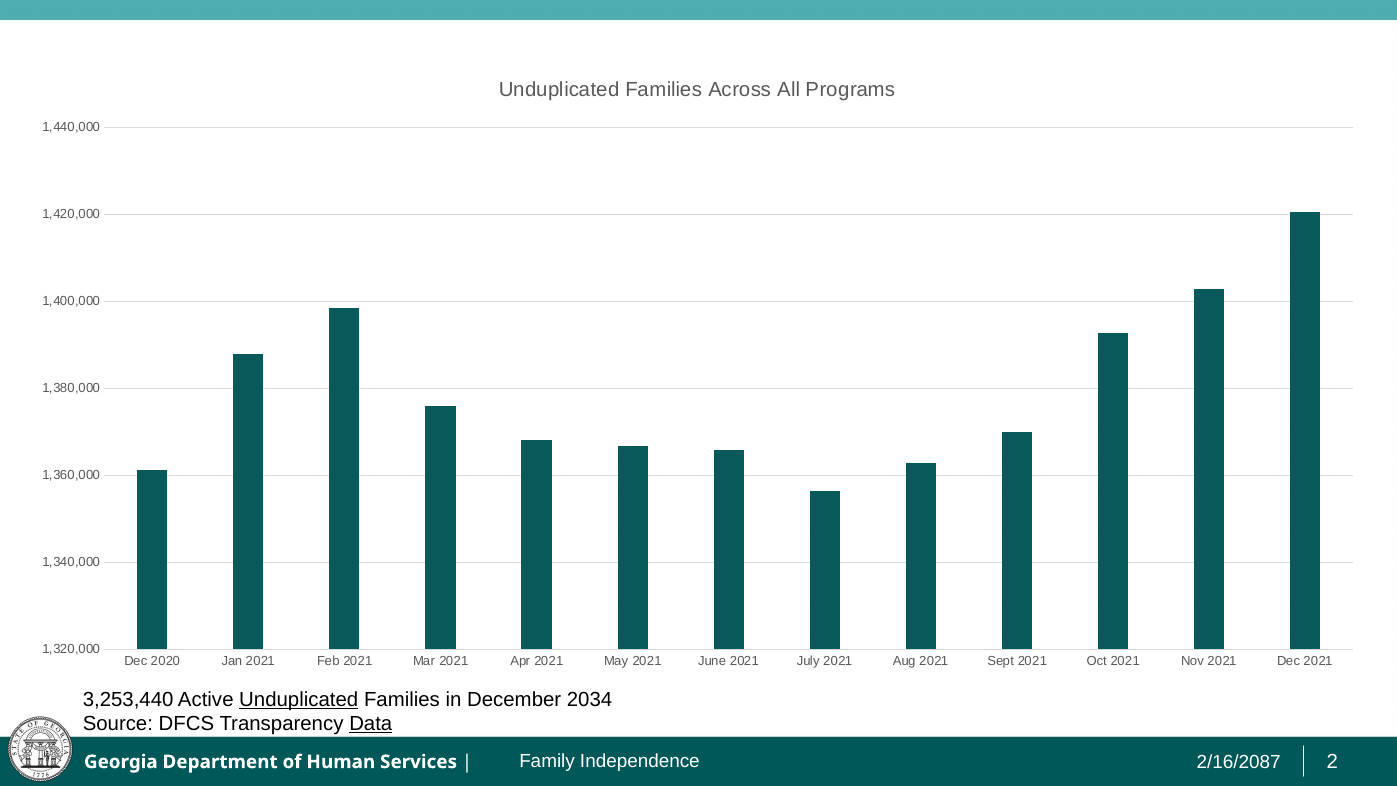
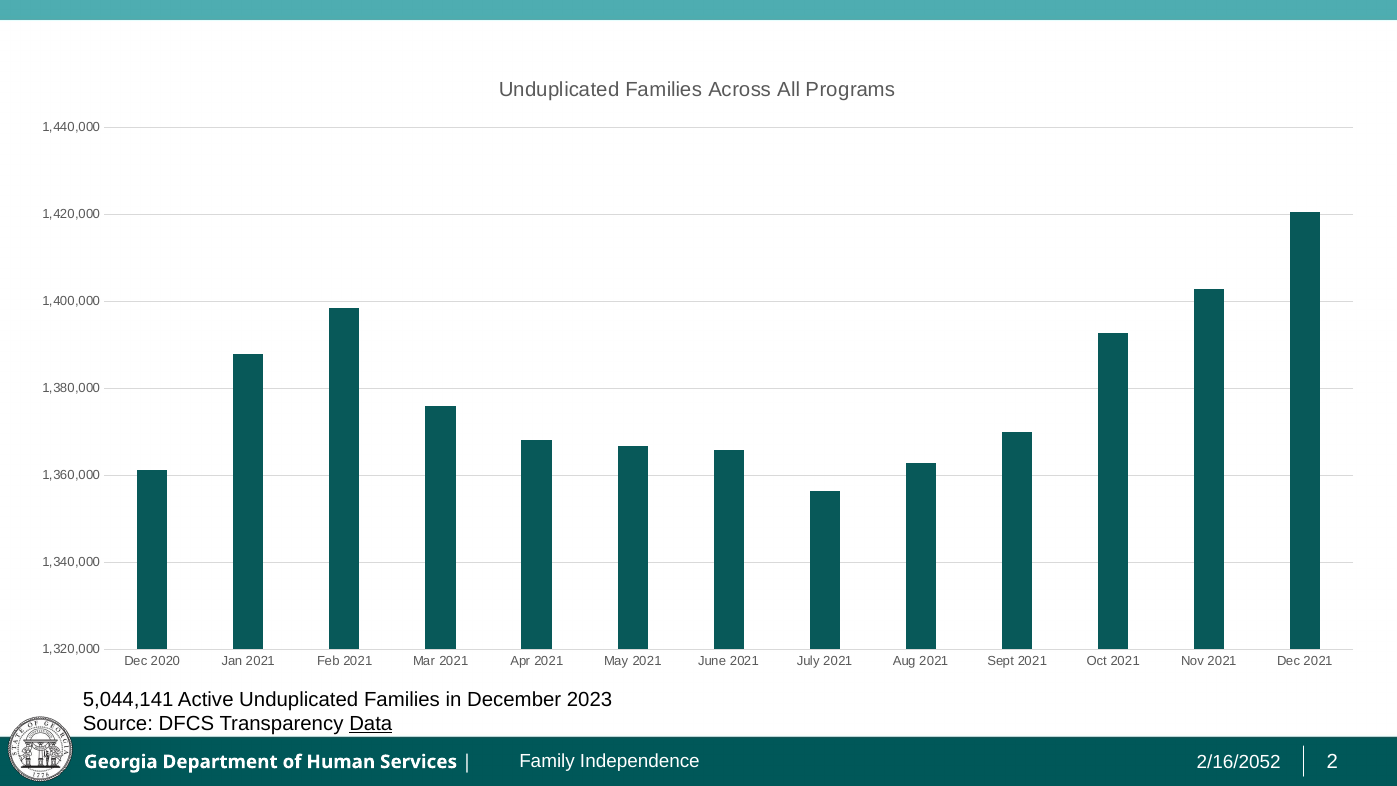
3,253,440: 3,253,440 -> 5,044,141 (128, 699)
Unduplicated underline: present -> none (299, 699)
2034: 2034 -> 2023 (590, 699)
2/16/2087: 2/16/2087 -> 2/16/2052 (1239, 762)
